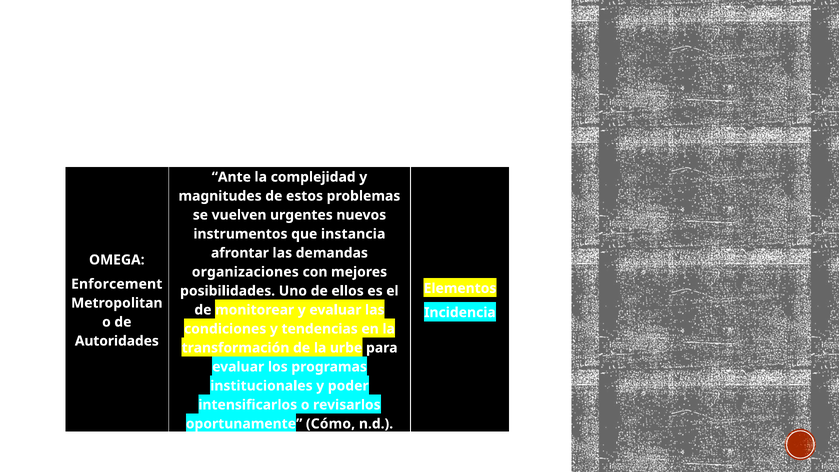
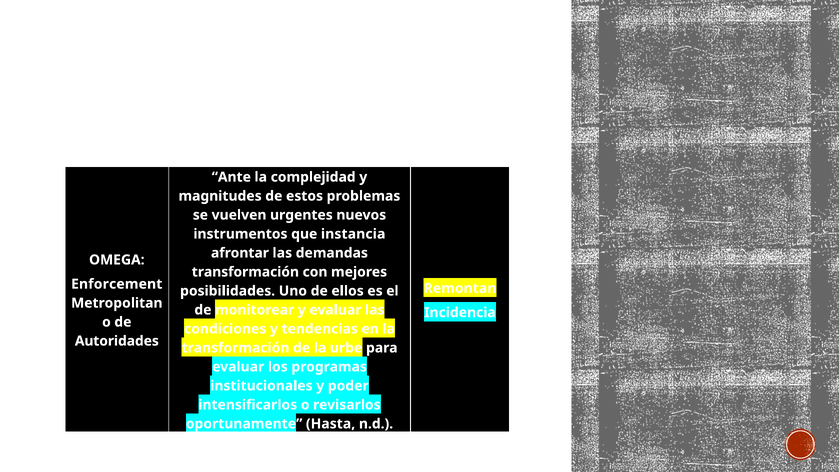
organizaciones: organizaciones -> transformación (245, 272)
Elementos: Elementos -> Remontan (460, 288)
Cómo: Cómo -> Hasta (331, 424)
